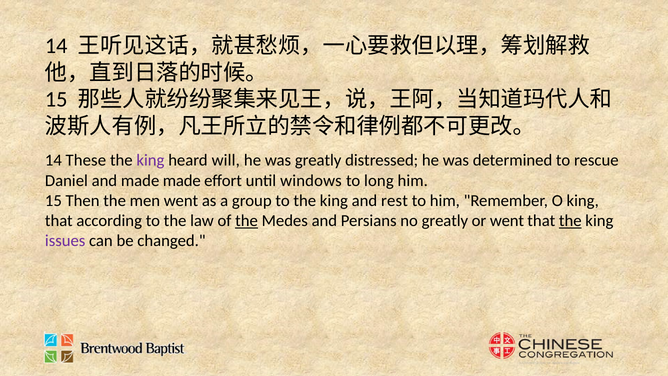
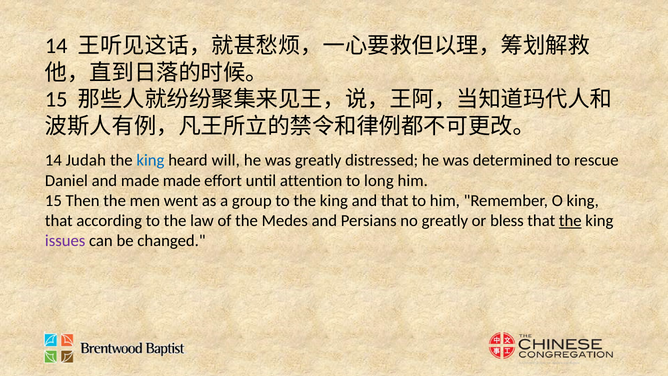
These: These -> Judah (86, 160)
king colour: purple -> blue (150, 160)
windows: windows -> attention (311, 180)
and rest: rest -> that (395, 200)
the underline: present -> none (247, 220)
or went: went -> bless (507, 220)
